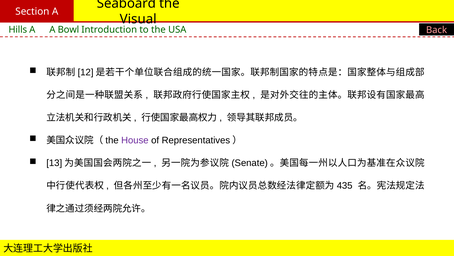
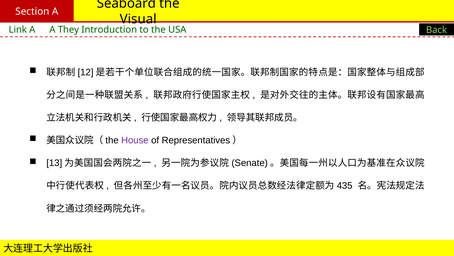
Hills: Hills -> Link (18, 30)
Bowl: Bowl -> They (68, 30)
Back colour: pink -> light green (437, 30)
